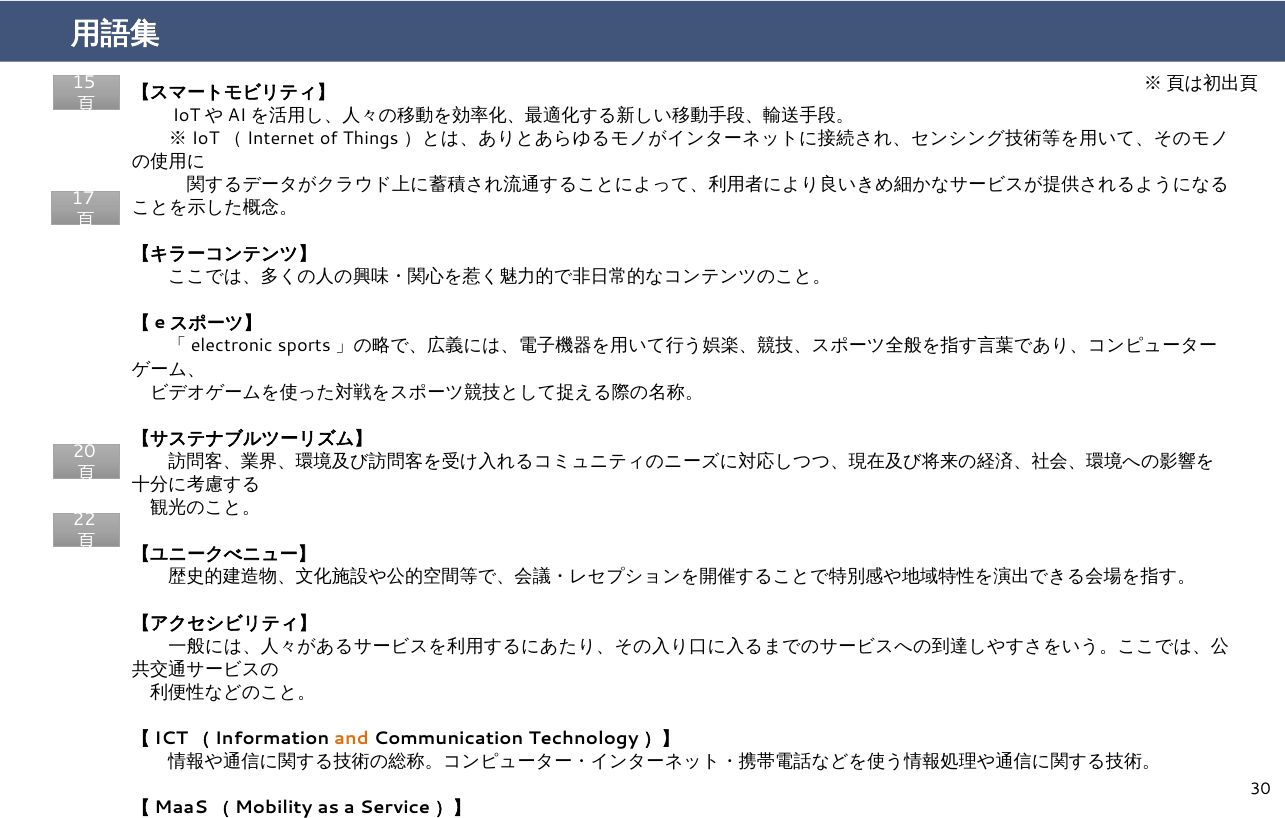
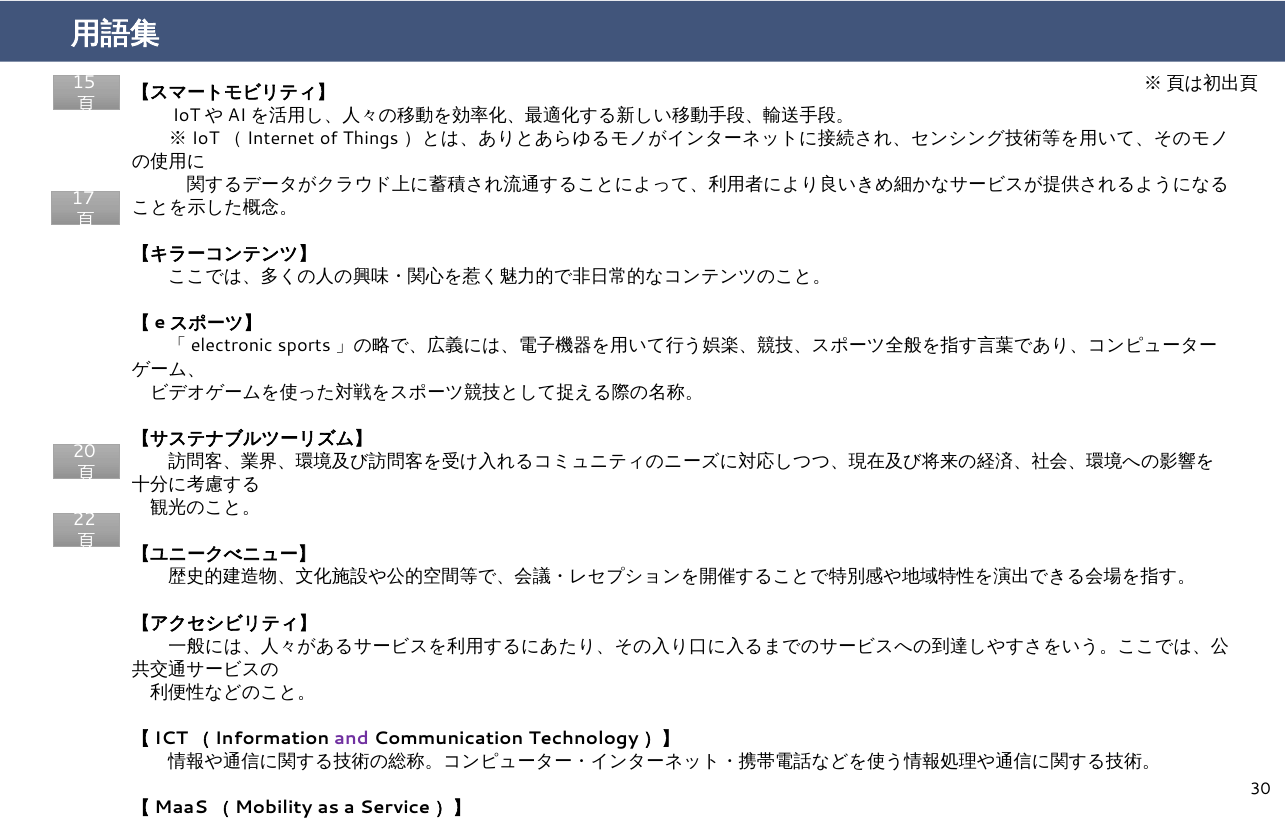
and colour: orange -> purple (351, 738)
